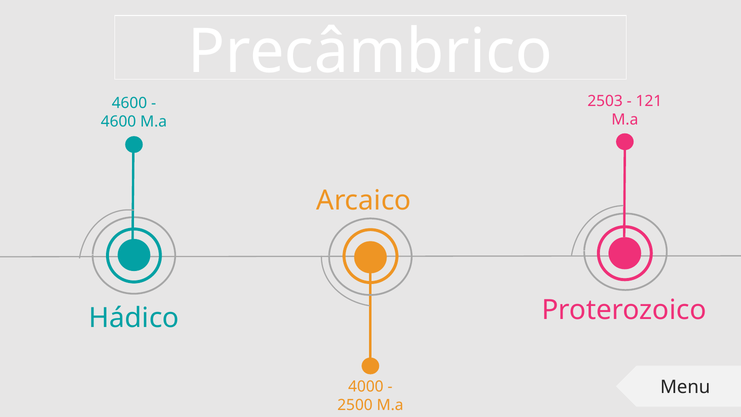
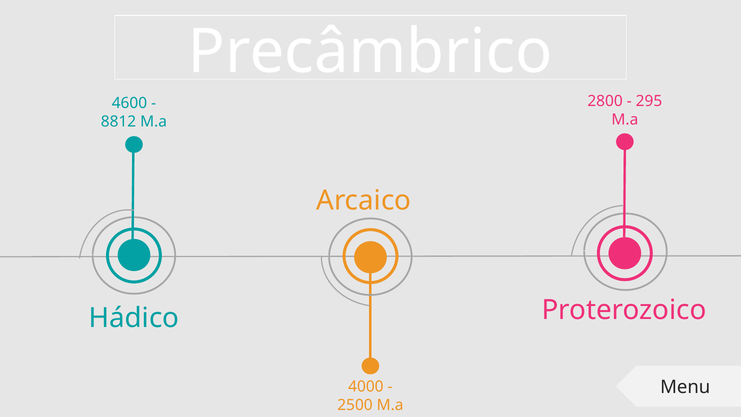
2503: 2503 -> 2800 (605, 101)
121: 121 -> 295 (649, 101)
4600: 4600 -> 8812 (119, 122)
